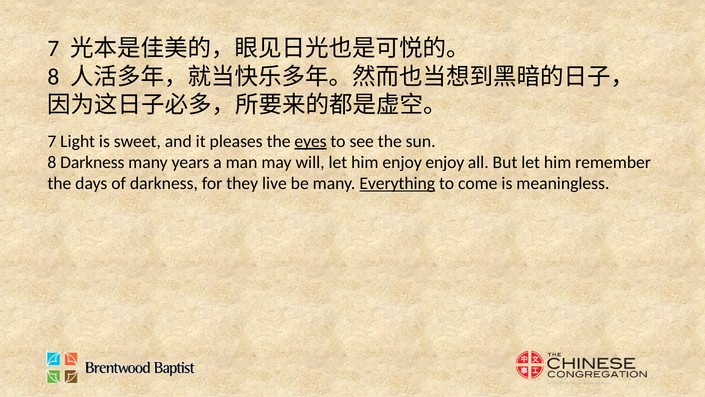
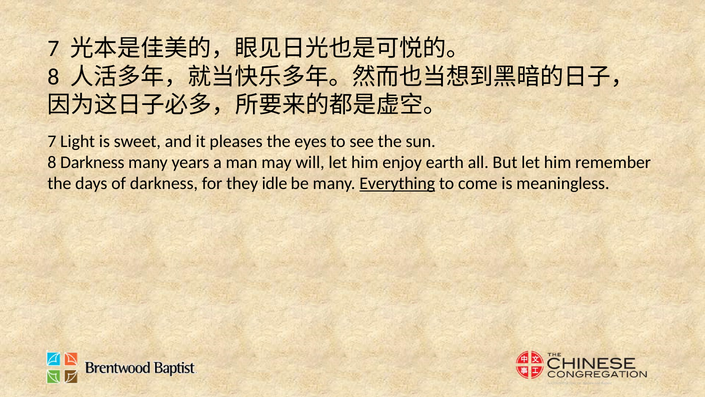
eyes underline: present -> none (311, 141)
enjoy enjoy: enjoy -> earth (445, 162)
live: live -> idle (275, 183)
